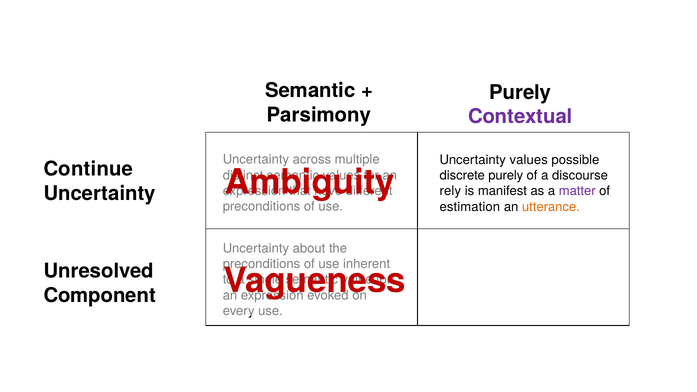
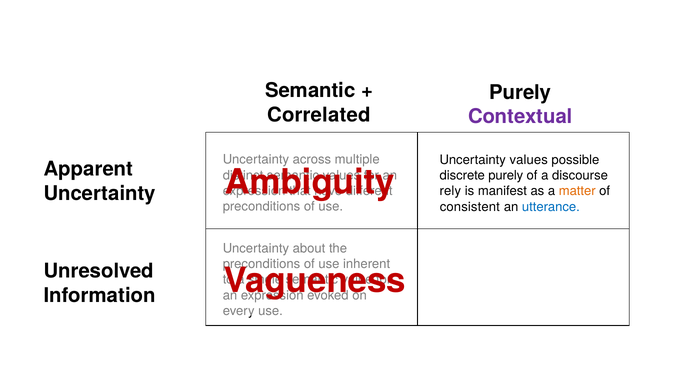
Parsimony: Parsimony -> Correlated (319, 115)
Continue: Continue -> Apparent (88, 169)
matter colour: purple -> orange (577, 191)
estimation: estimation -> consistent (470, 207)
utterance colour: orange -> blue (551, 207)
Component: Component -> Information (100, 295)
